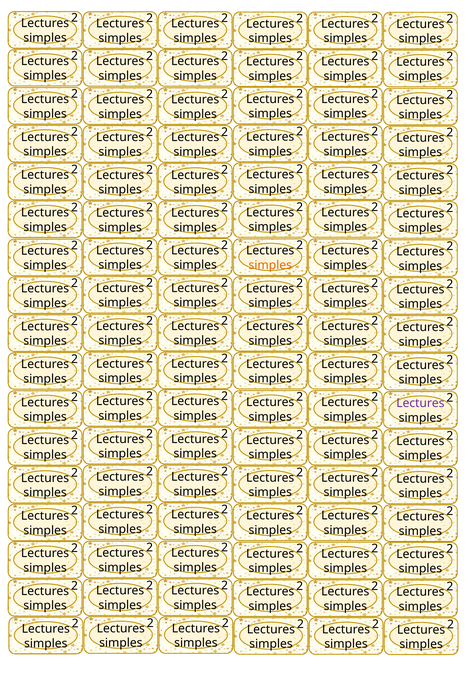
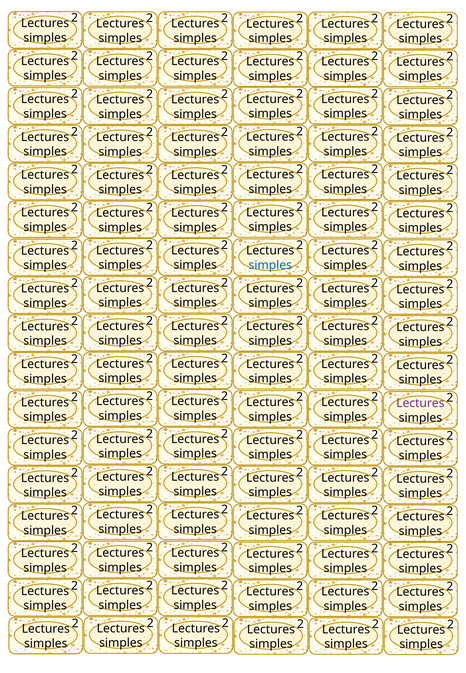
simples colour: orange -> blue (270, 265)
